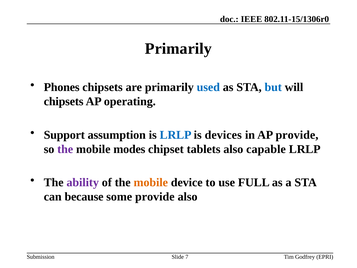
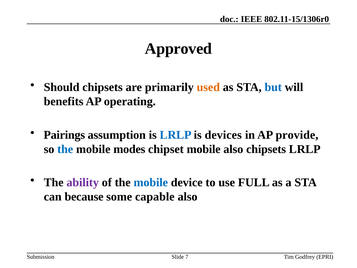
Primarily: Primarily -> Approved (179, 49)
Phones: Phones -> Should (62, 87)
used colour: blue -> orange (208, 87)
chipsets: chipsets -> benefits (64, 101)
Support: Support -> Pairings (64, 135)
the colour: purple -> blue (65, 149)
chipset tablets: tablets -> mobile (204, 149)
also capable: capable -> chipsets (266, 149)
mobile colour: orange -> blue (151, 182)
some provide: provide -> capable (155, 197)
